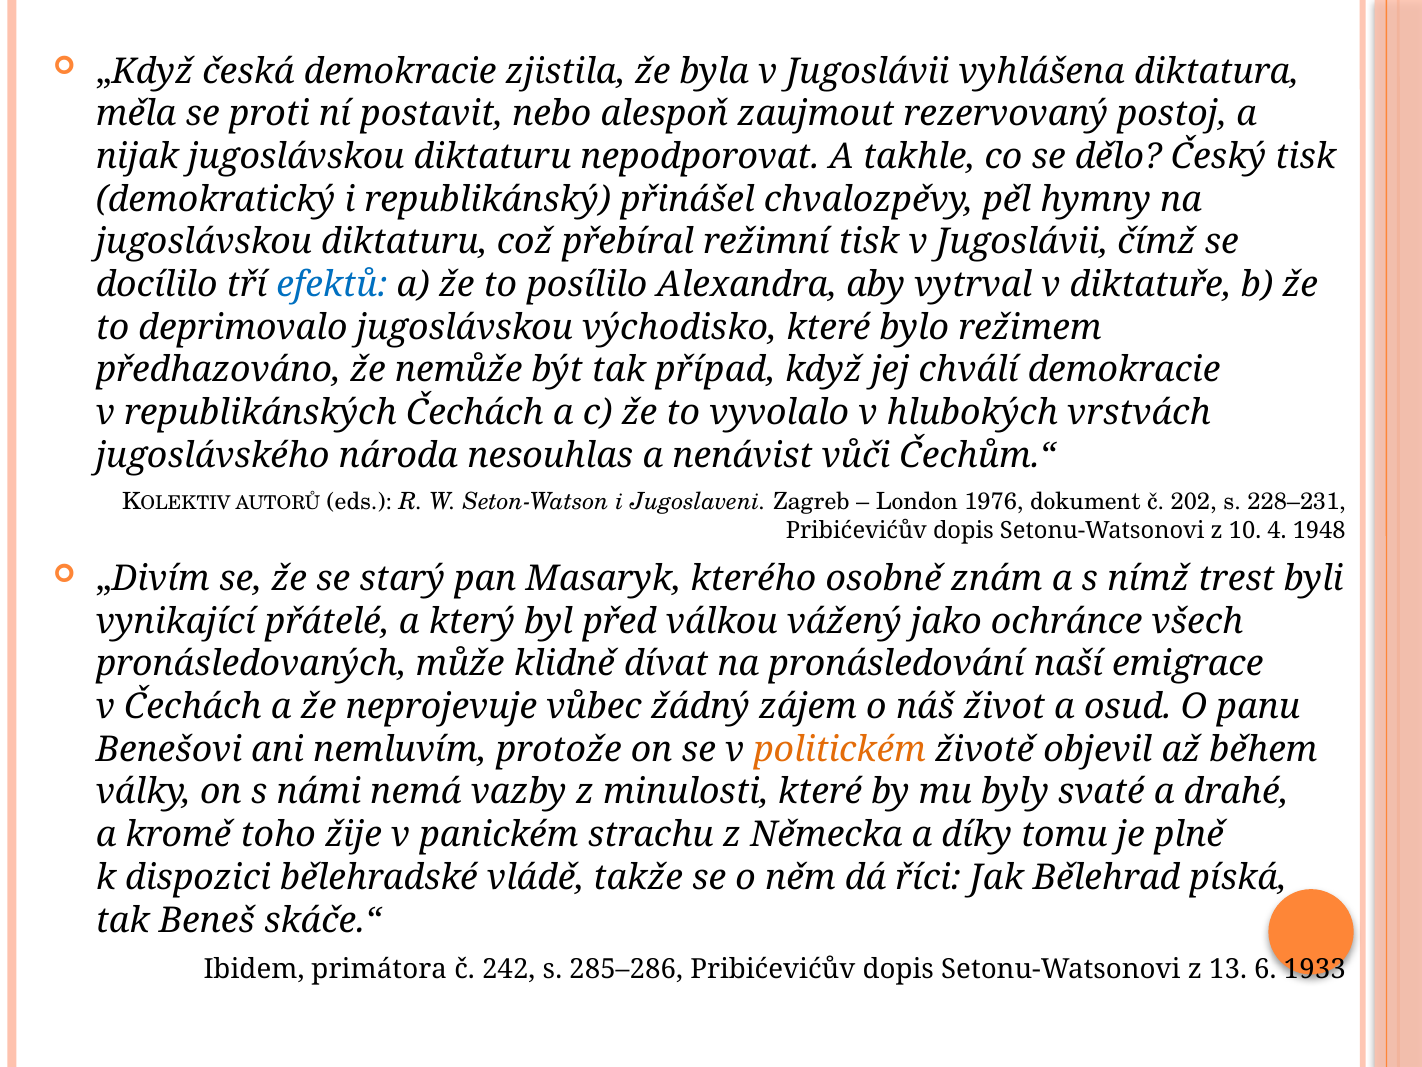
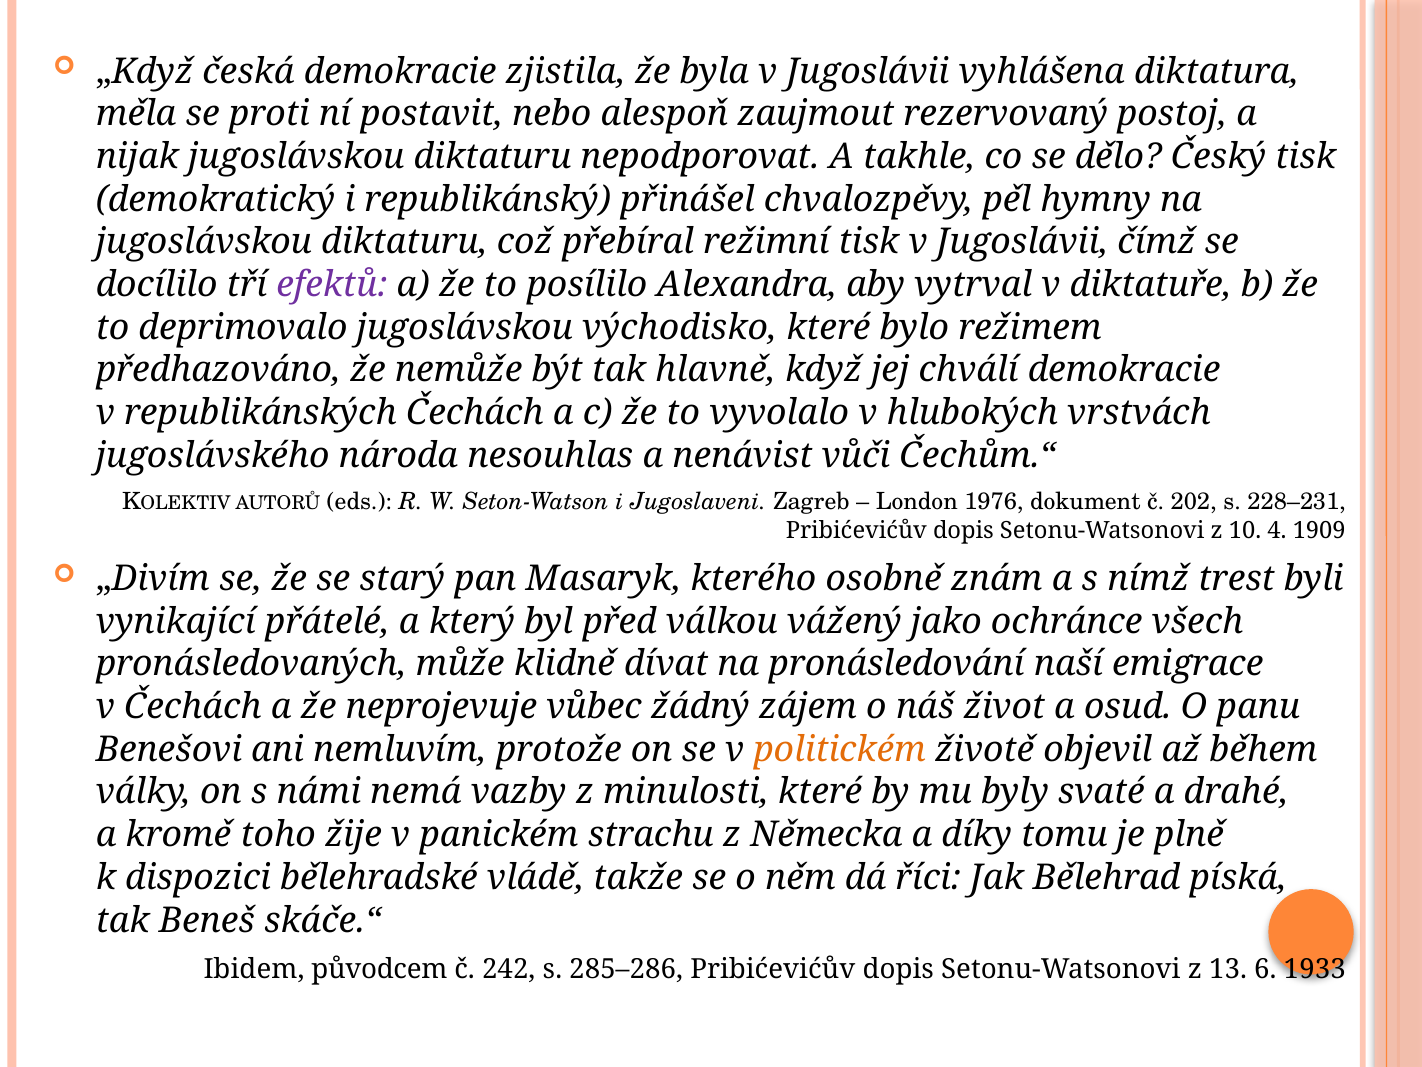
efektů colour: blue -> purple (332, 285)
případ: případ -> hlavně (715, 370)
1948: 1948 -> 1909 (1319, 530)
primátora: primátora -> původcem (379, 969)
